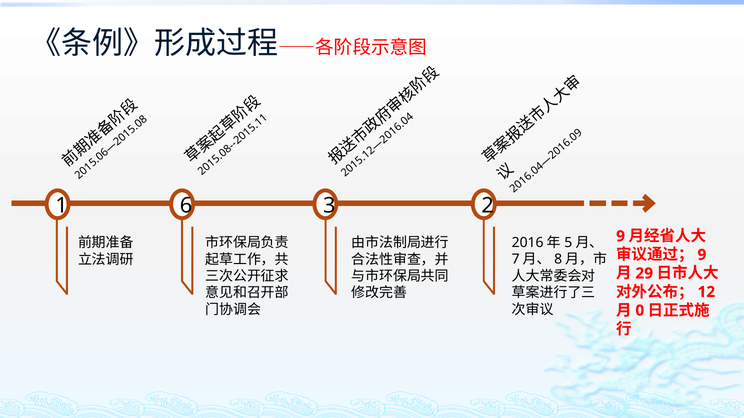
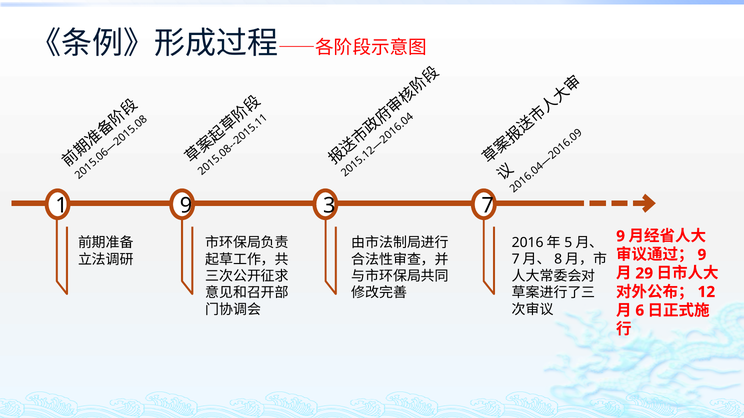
6: 6 -> 9 (186, 206)
3 2: 2 -> 7 (488, 206)
0: 0 -> 6 (640, 311)
